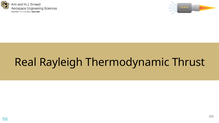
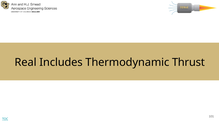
Rayleigh: Rayleigh -> Includes (61, 62)
